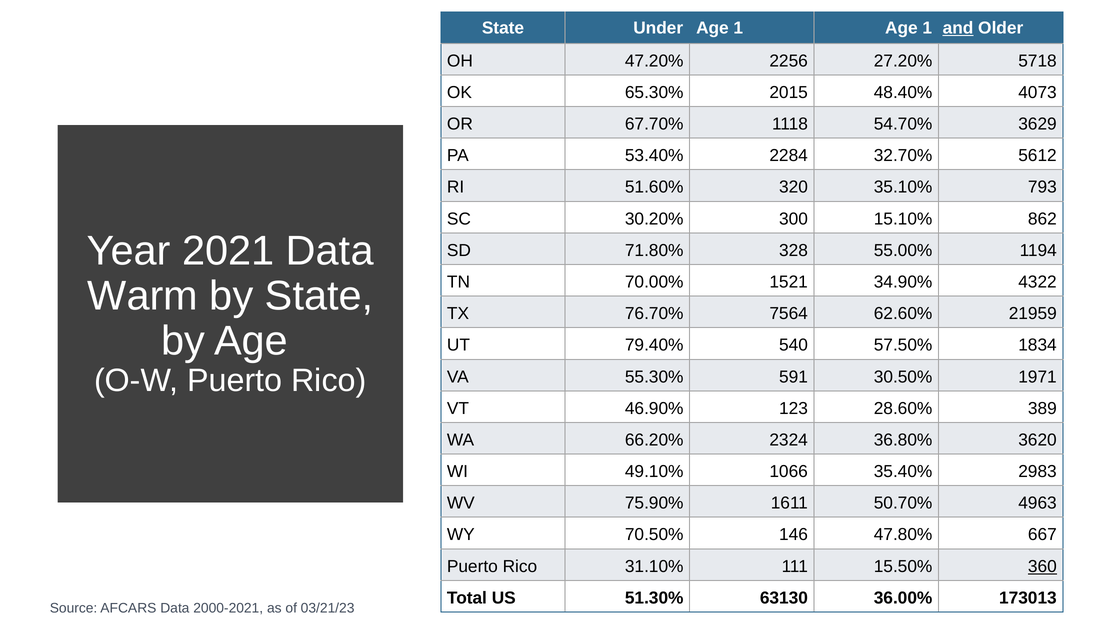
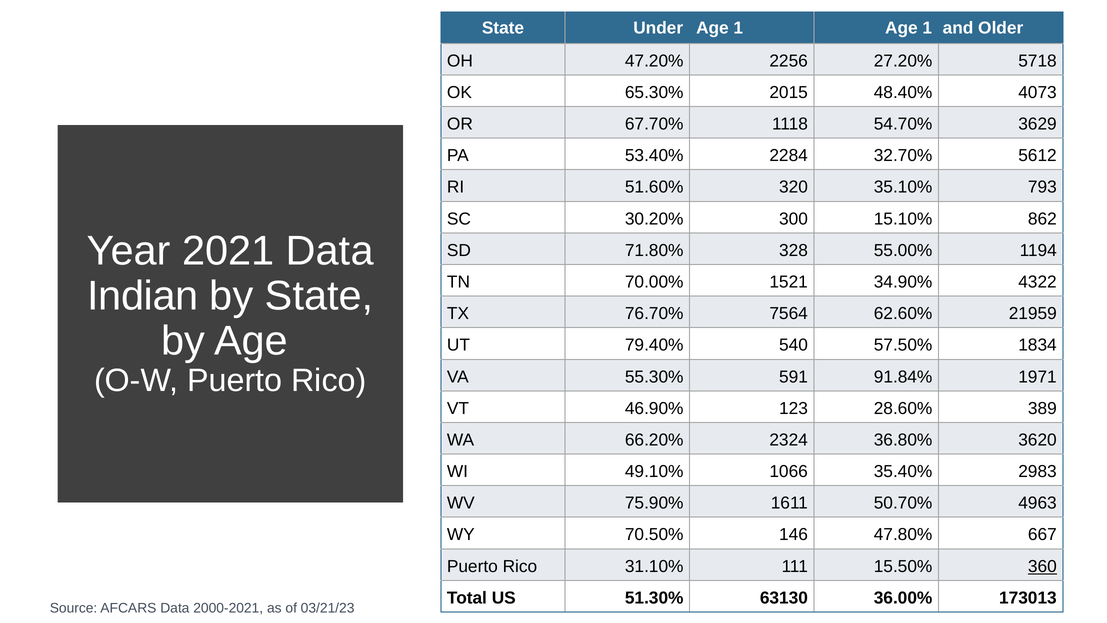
and underline: present -> none (958, 28)
Warm: Warm -> Indian (143, 296)
30.50%: 30.50% -> 91.84% (903, 377)
